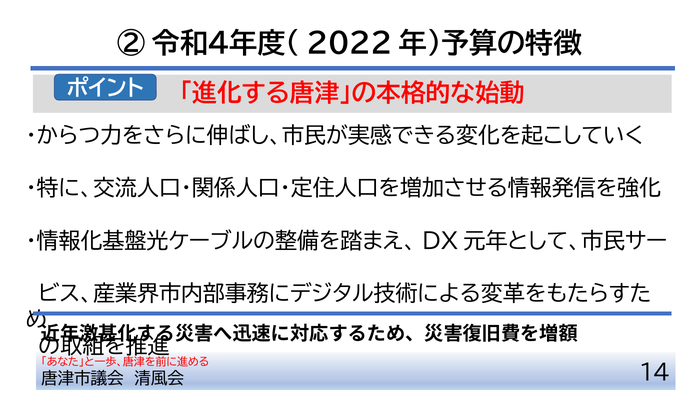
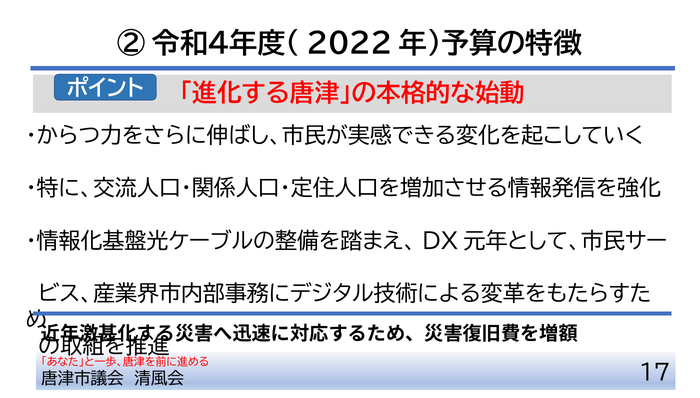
14: 14 -> 17 (655, 373)
